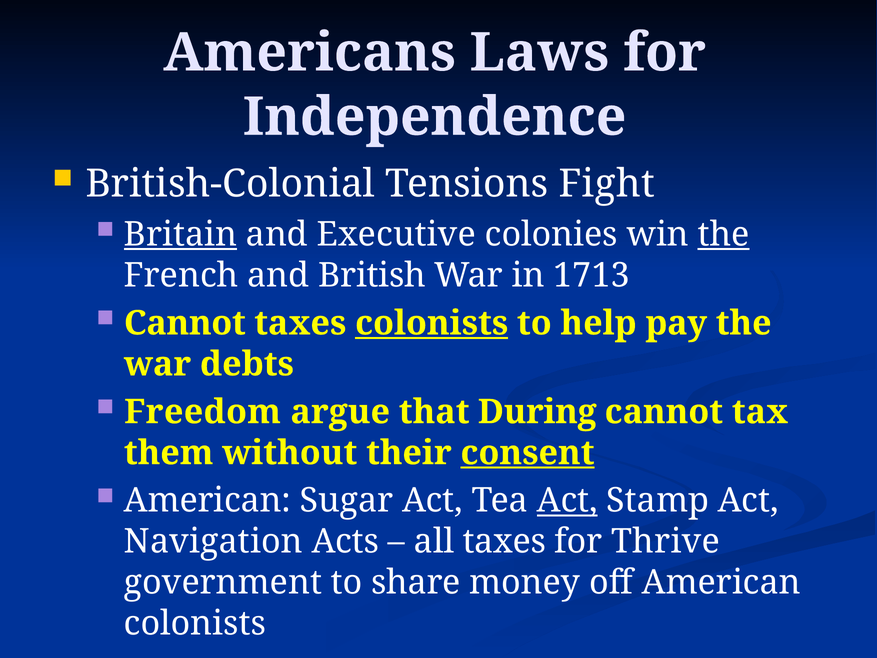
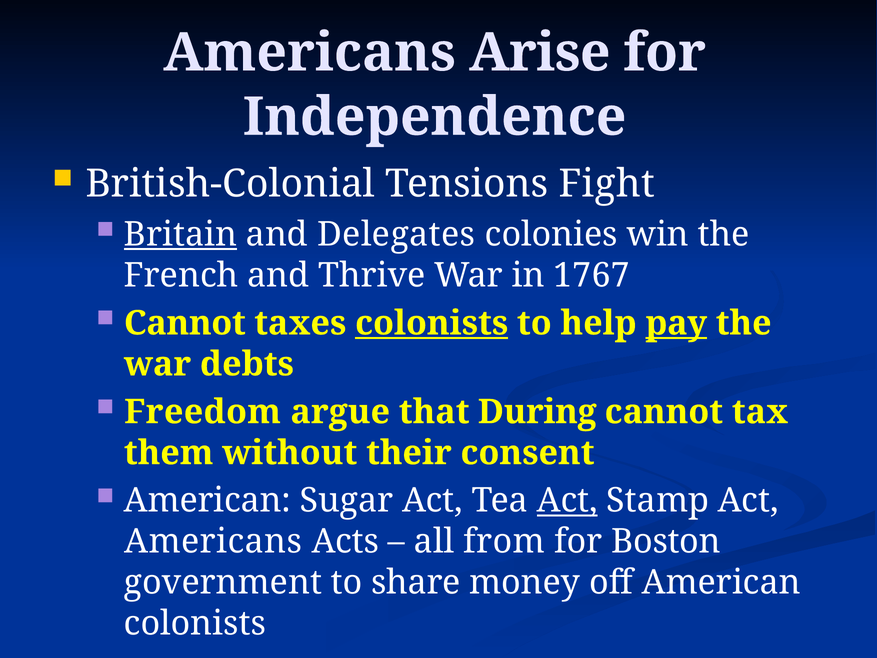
Laws: Laws -> Arise (540, 53)
Executive: Executive -> Delegates (396, 234)
the underline: present -> none (724, 234)
British: British -> Thrive (372, 275)
1713: 1713 -> 1767 (592, 275)
pay underline: none -> present (676, 323)
consent underline: present -> none (528, 453)
Navigation: Navigation -> Americans (213, 541)
all taxes: taxes -> from (504, 541)
Thrive: Thrive -> Boston (666, 541)
